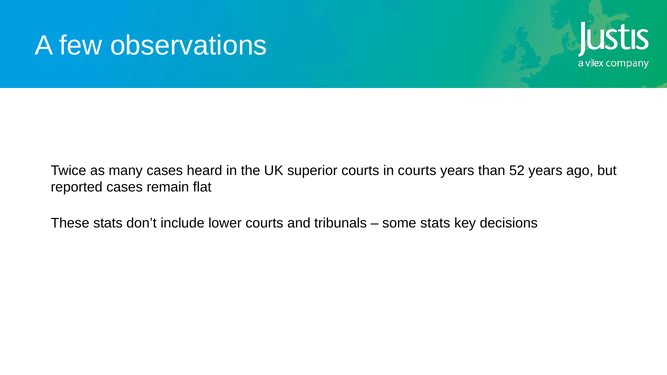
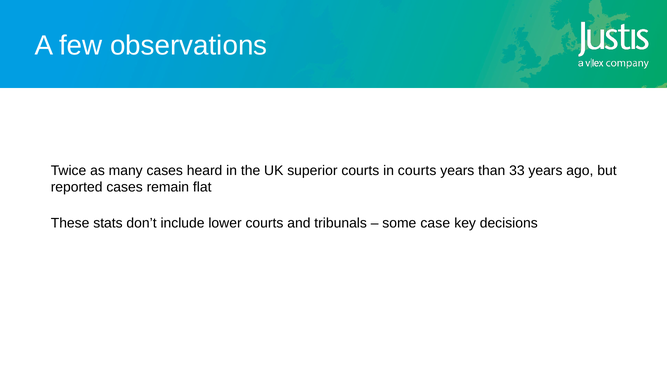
52: 52 -> 33 (517, 171)
some stats: stats -> case (435, 223)
